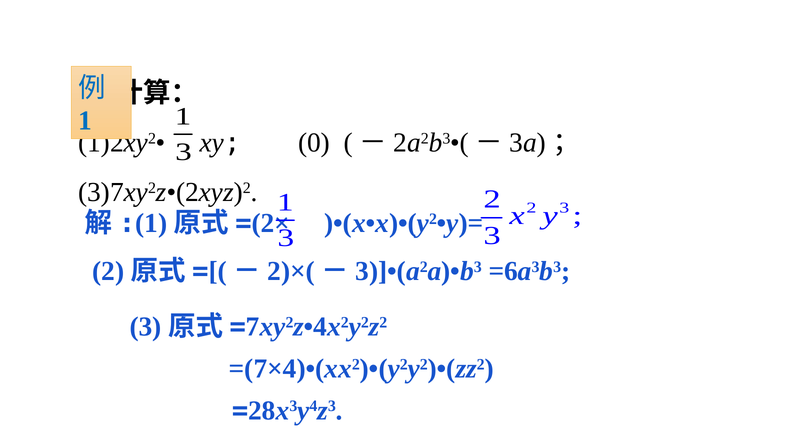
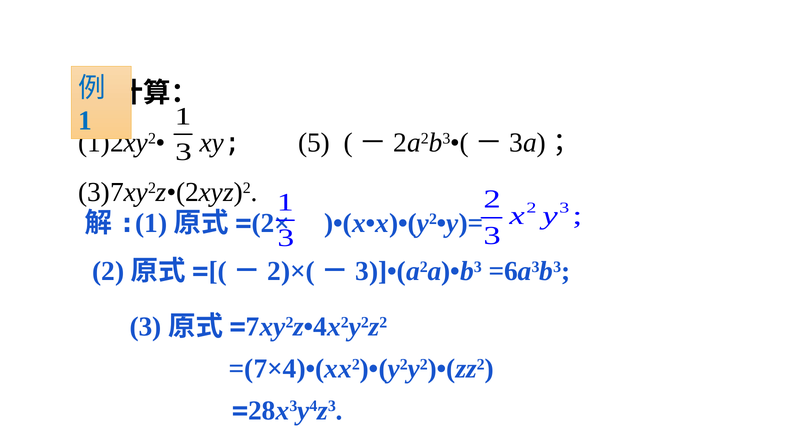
0: 0 -> 5 (314, 143)
